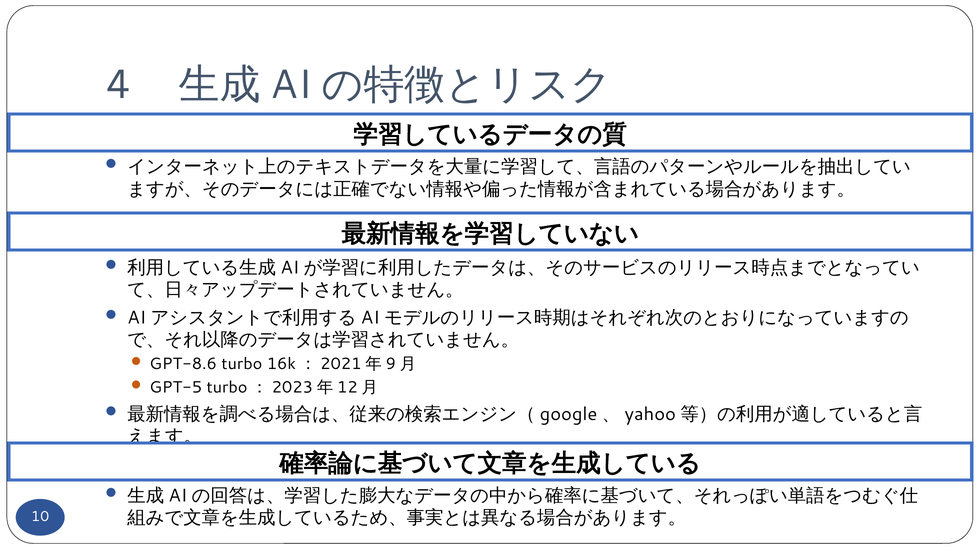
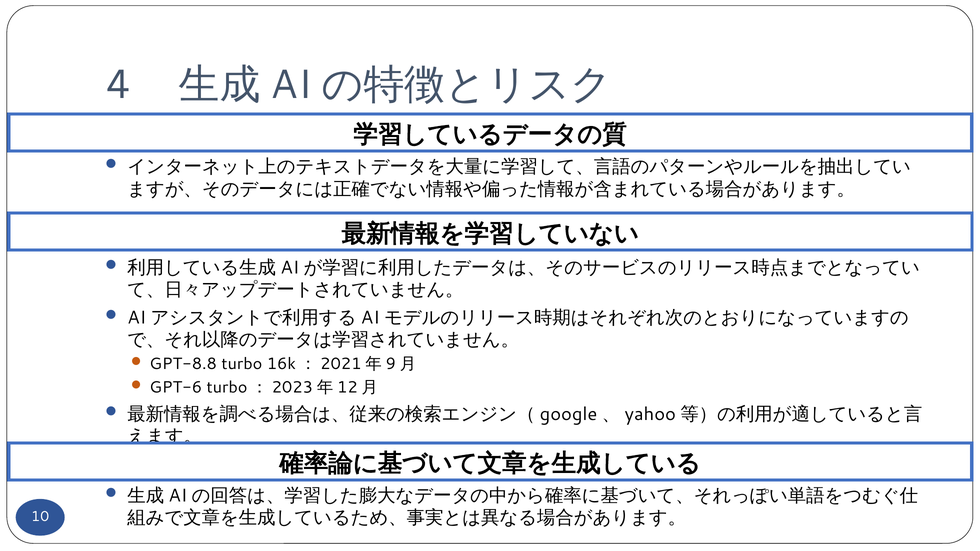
GPT-8.6: GPT-8.6 -> GPT-8.8 (183, 364)
GPT-5: GPT-5 -> GPT-6 (176, 388)
